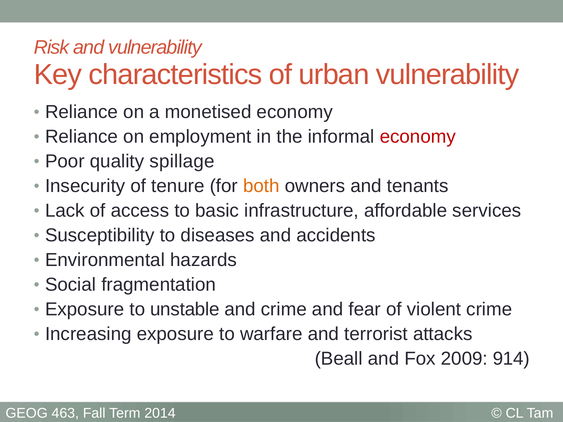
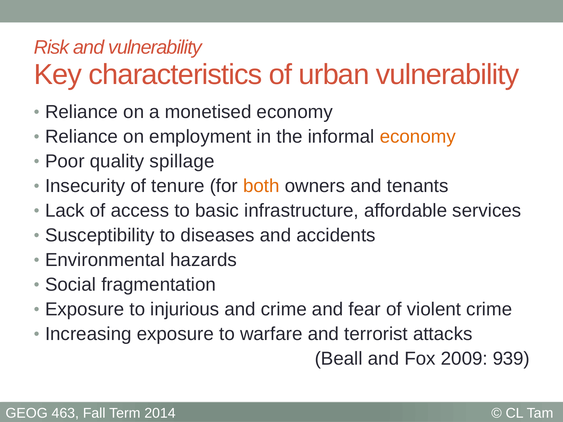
economy colour: red -> orange (418, 137)
unstable: unstable -> injurious (185, 309)
914: 914 -> 939 (511, 359)
